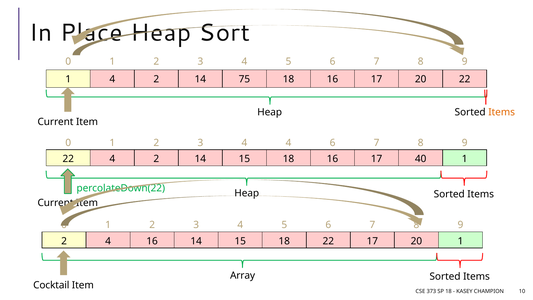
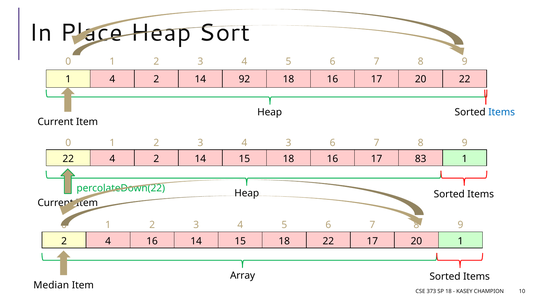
75: 75 -> 92 (244, 79)
Items colour: orange -> blue (502, 112)
4 4: 4 -> 3 (288, 143)
40: 40 -> 83 (421, 159)
Cocktail: Cocktail -> Median (51, 285)
